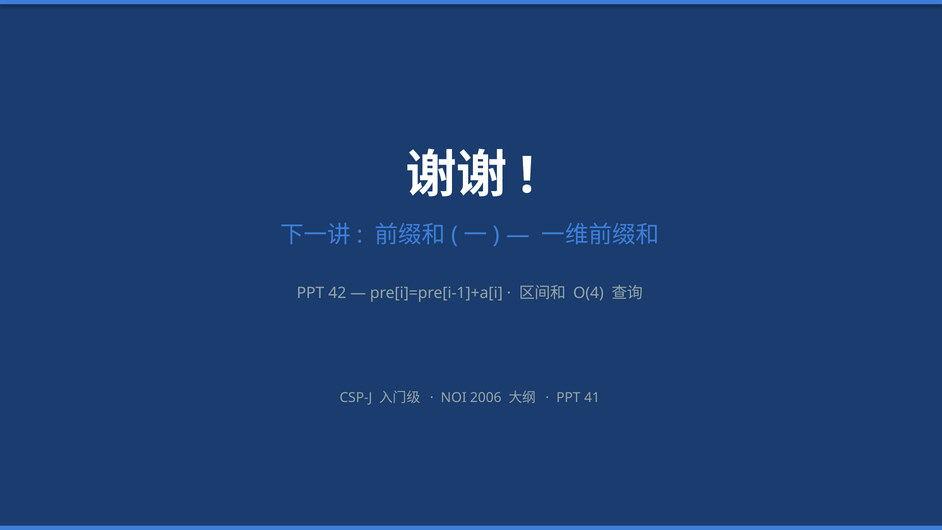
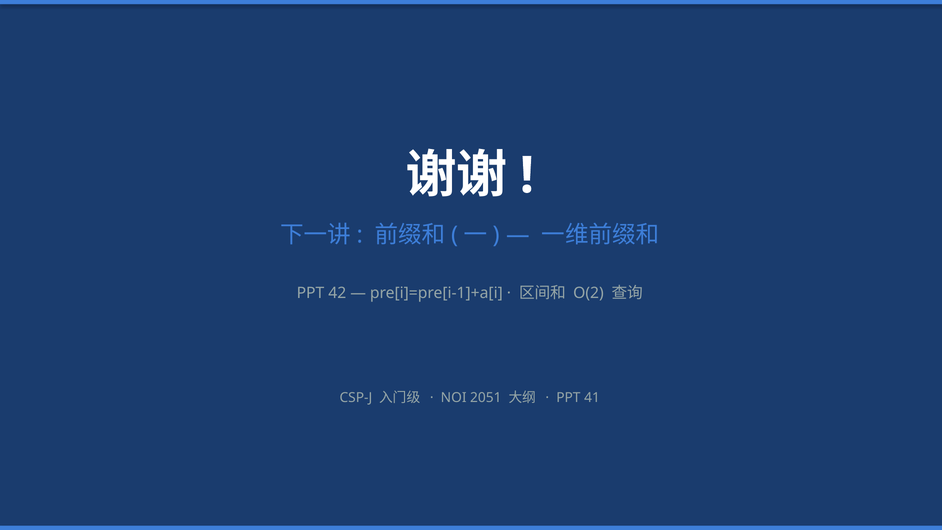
O(4: O(4 -> O(2 (588, 293)
2006: 2006 -> 2051 (486, 398)
